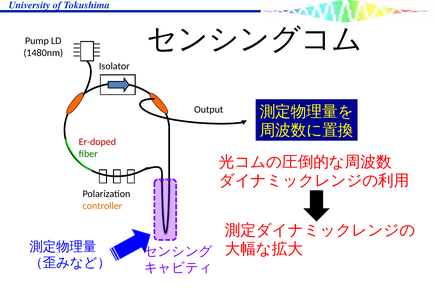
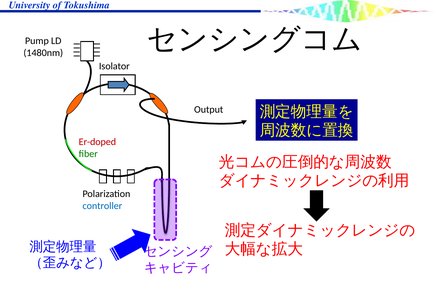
controller colour: orange -> blue (102, 206)
